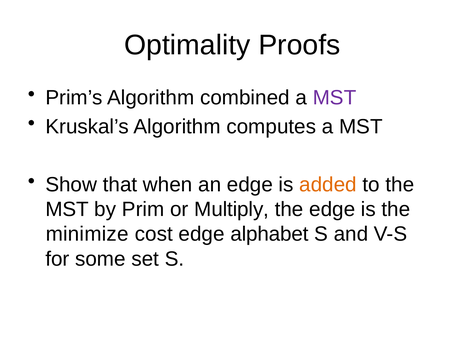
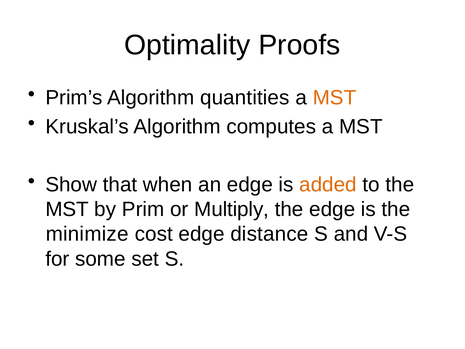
combined: combined -> quantities (245, 98)
MST colour: purple -> orange (334, 98)
alphabet: alphabet -> distance (269, 234)
